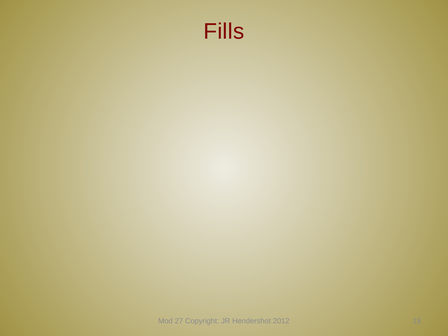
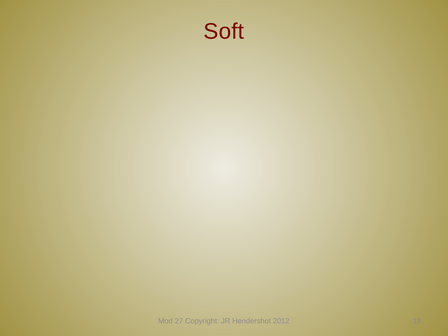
Fills: Fills -> Soft (224, 31)
